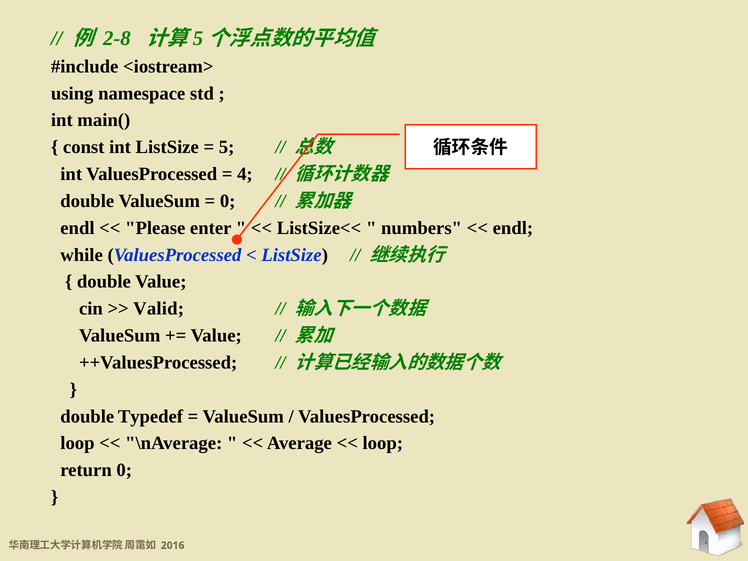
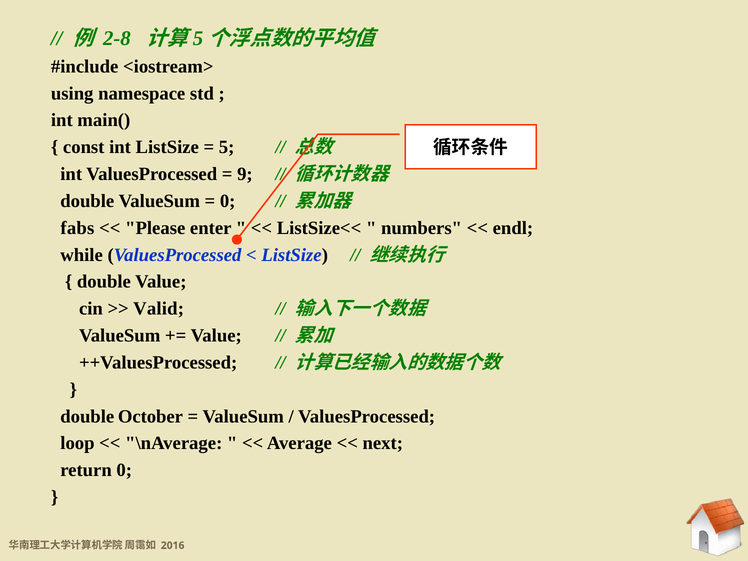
4: 4 -> 9 (245, 174)
endl: endl -> fabs (77, 228)
Typedef: Typedef -> October (150, 416)
loop: loop -> next (383, 443)
